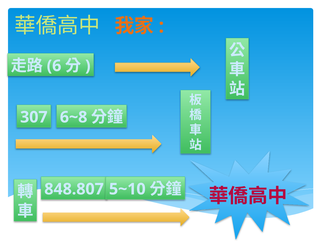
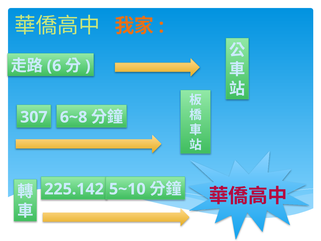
848.807: 848.807 -> 225.142 (74, 189)
